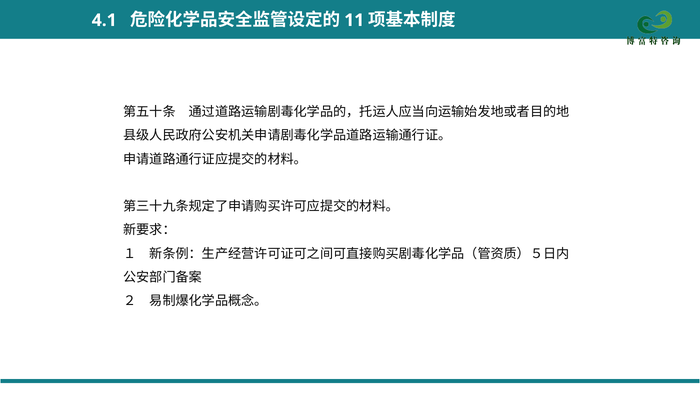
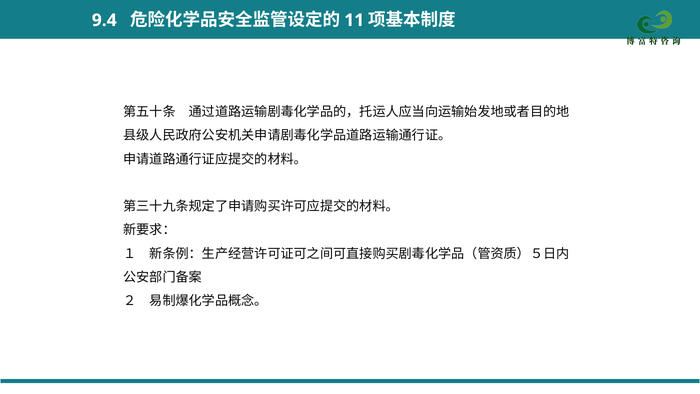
4.1: 4.1 -> 9.4 (104, 20)
